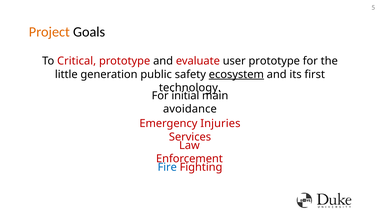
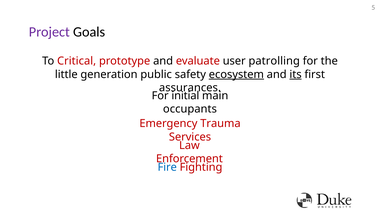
Project colour: orange -> purple (49, 32)
user prototype: prototype -> patrolling (274, 61)
its underline: none -> present (296, 74)
technology: technology -> assurances (190, 88)
avoidance: avoidance -> occupants (190, 109)
Injuries: Injuries -> Trauma (220, 123)
